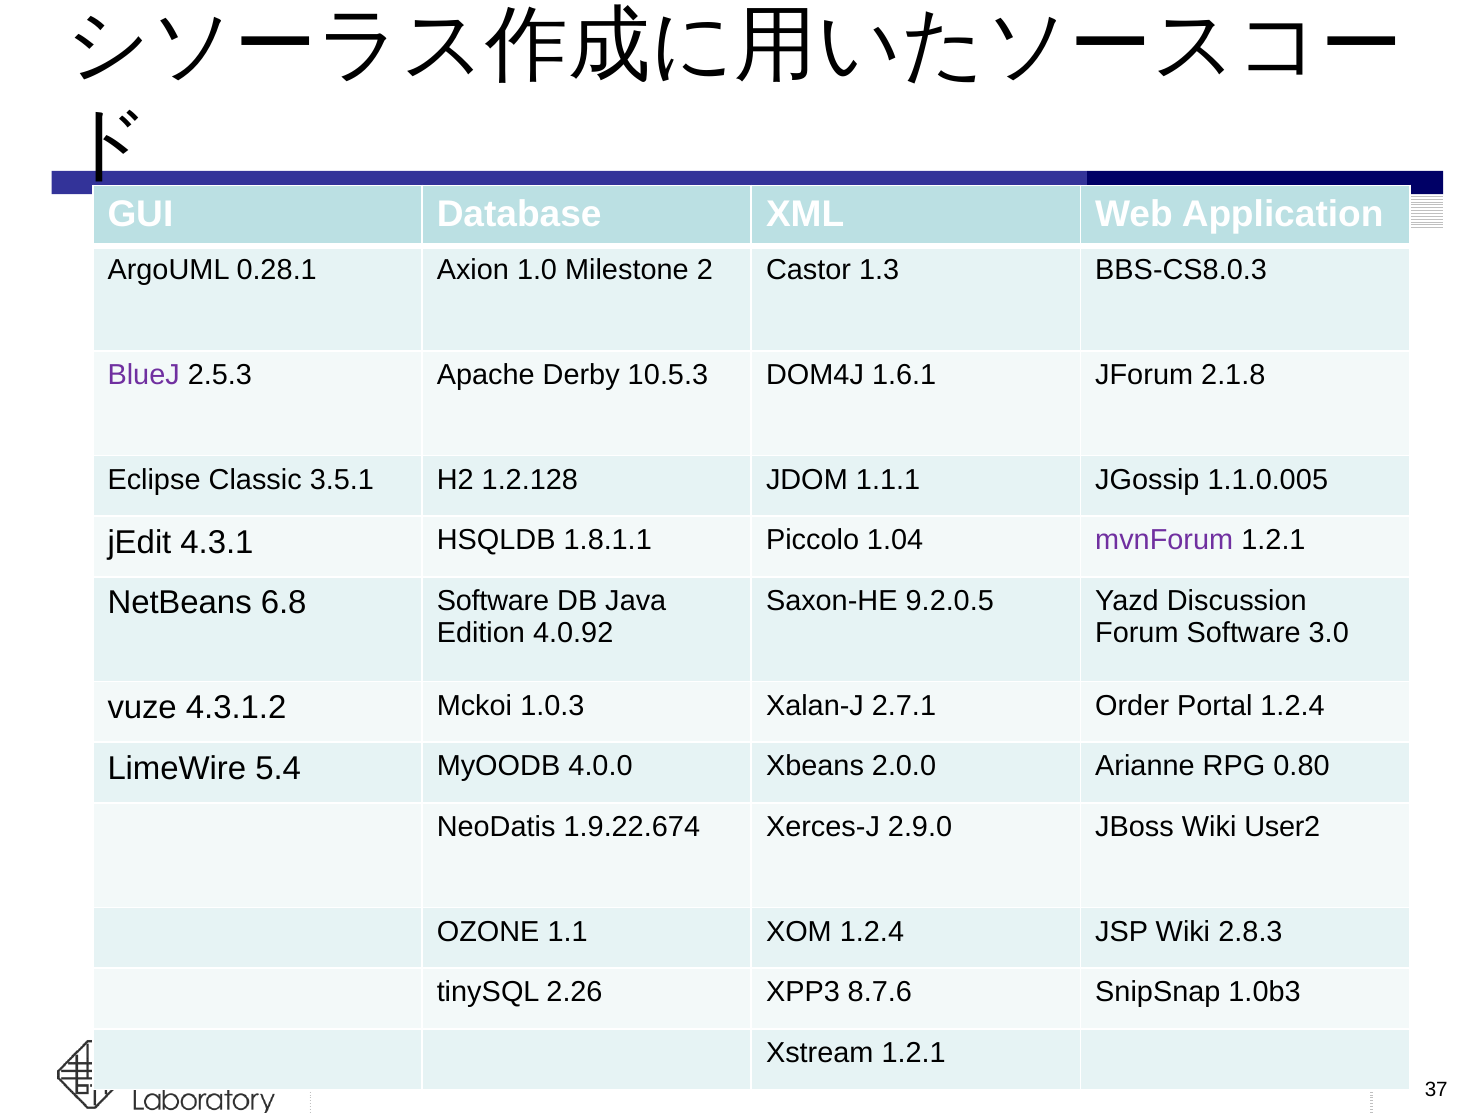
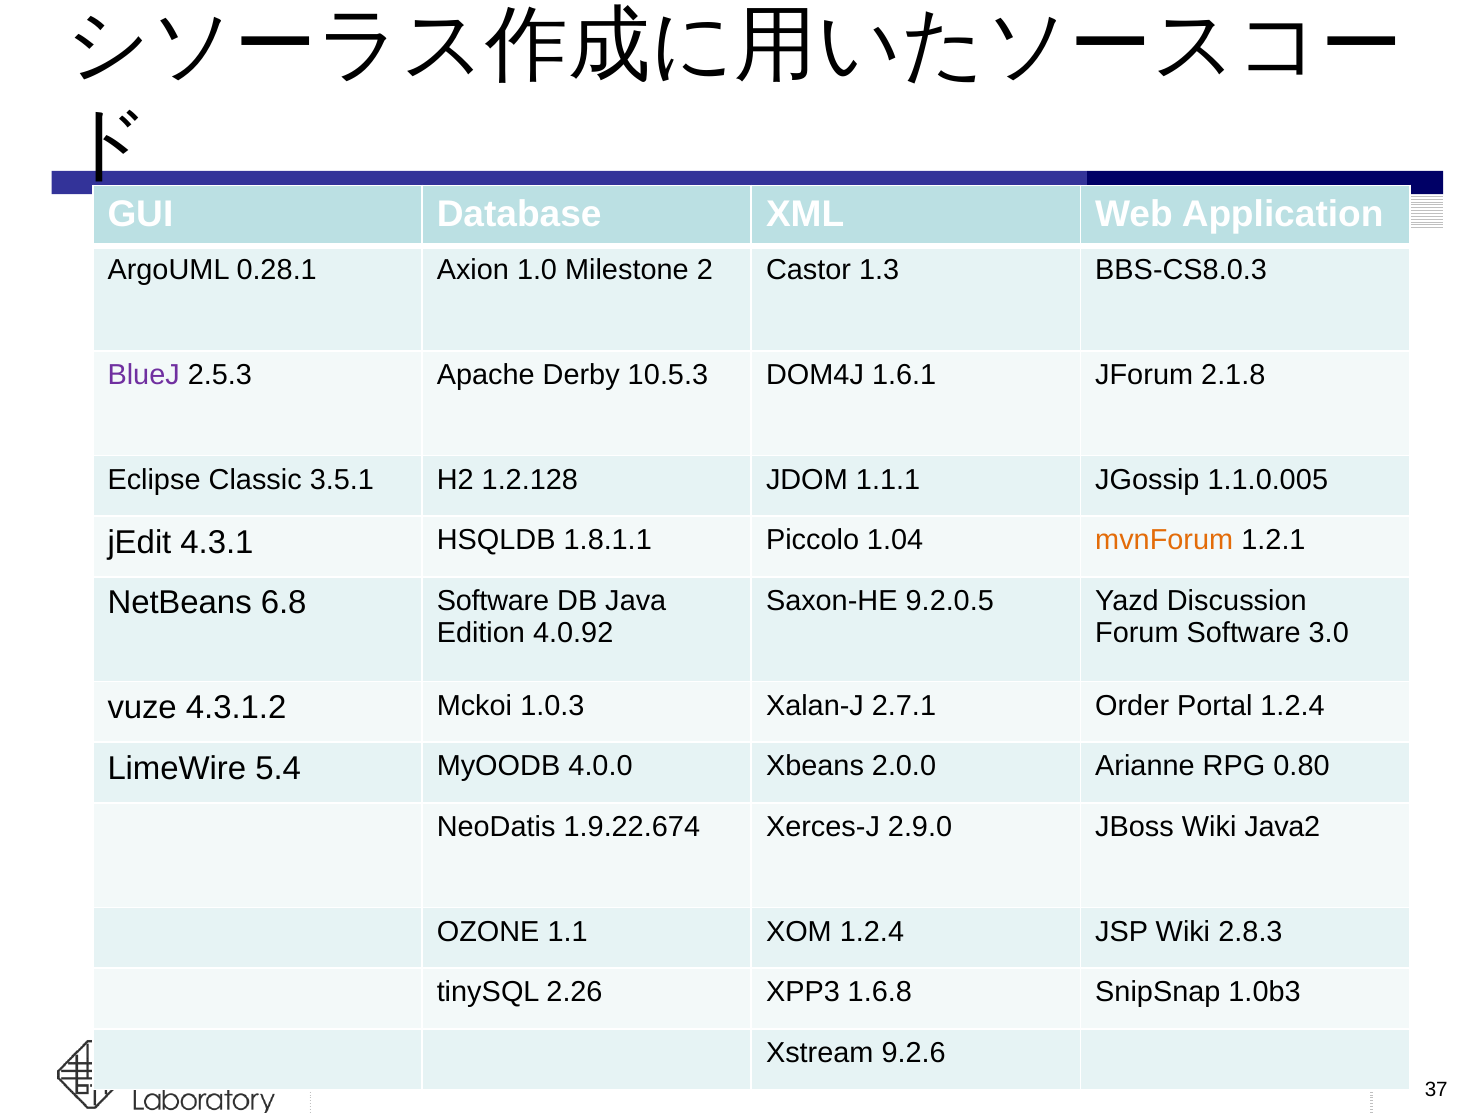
mvnForum colour: purple -> orange (1164, 540)
User2: User2 -> Java2 (1282, 827)
8.7.6: 8.7.6 -> 1.6.8 (880, 992)
Xstream 1.2.1: 1.2.1 -> 9.2.6 (914, 1053)
